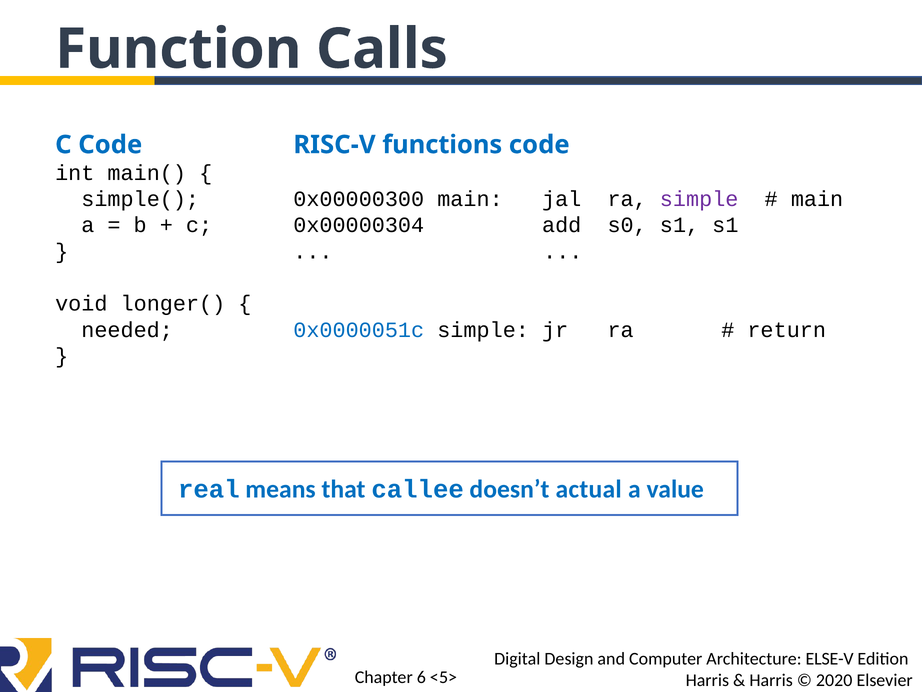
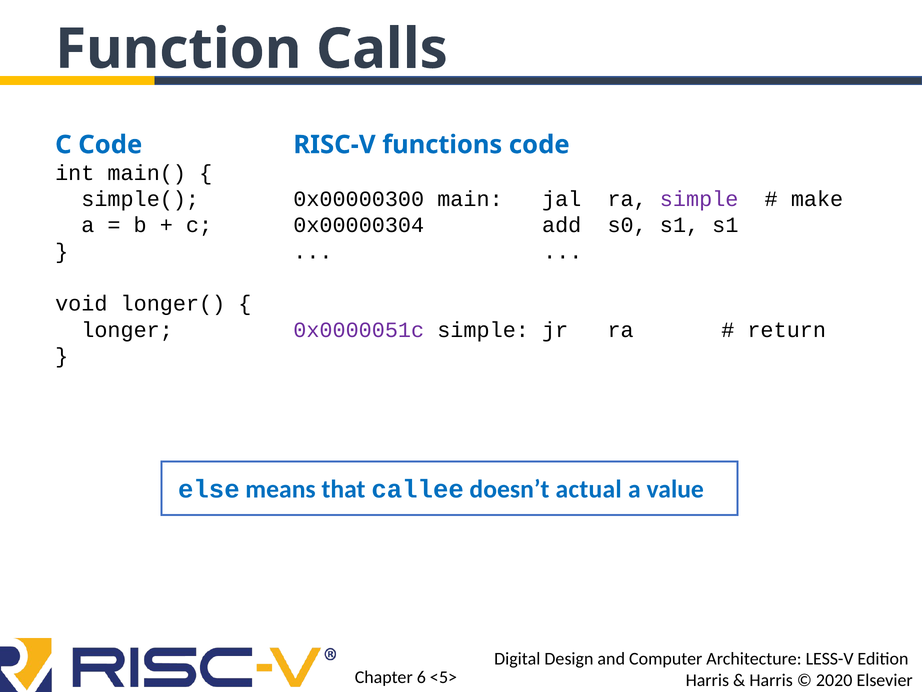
main: main -> make (817, 199)
needed: needed -> longer (127, 330)
0x0000051c colour: blue -> purple (359, 330)
real: real -> else (209, 489)
ELSE-V: ELSE-V -> LESS-V (830, 658)
